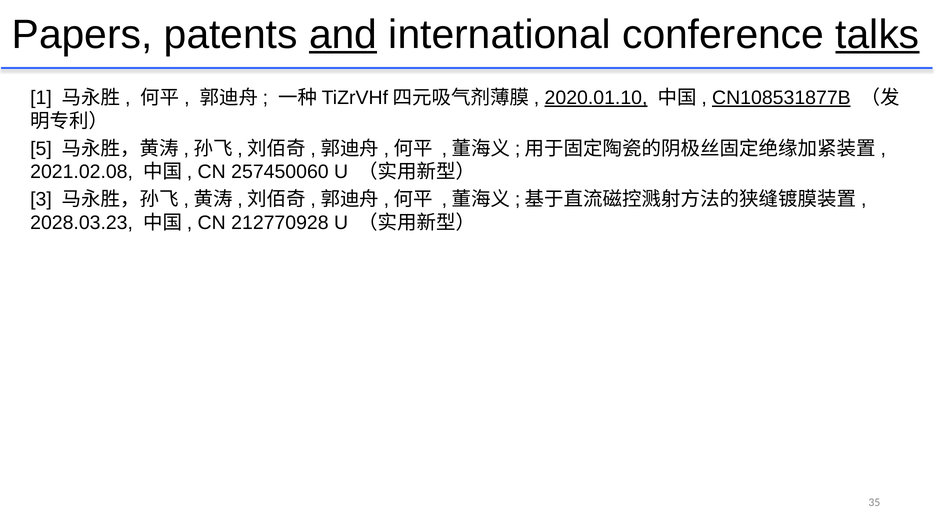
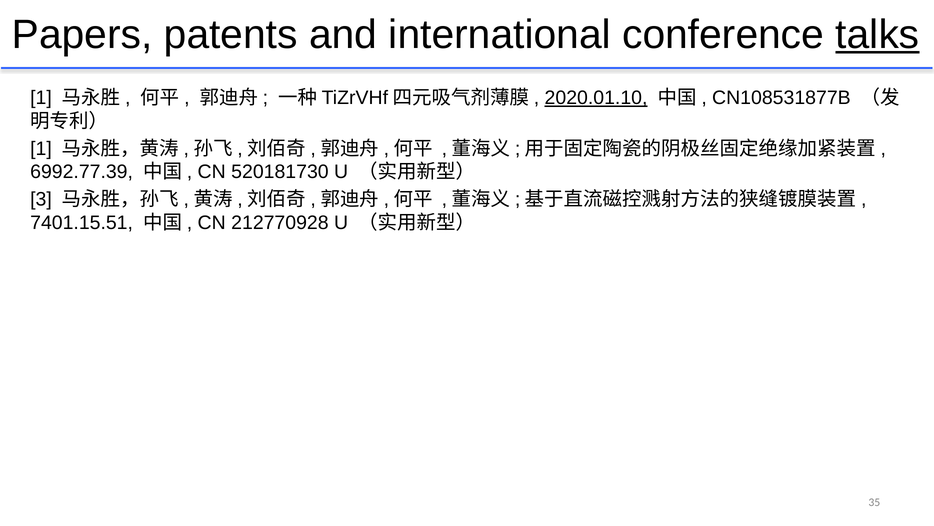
and underline: present -> none (343, 35)
CN108531877B underline: present -> none (781, 98)
5: 5 -> 1 (41, 148)
2021.02.08: 2021.02.08 -> 6992.77.39 (82, 172)
257450060: 257450060 -> 520181730 (280, 172)
2028.03.23: 2028.03.23 -> 7401.15.51 (82, 222)
